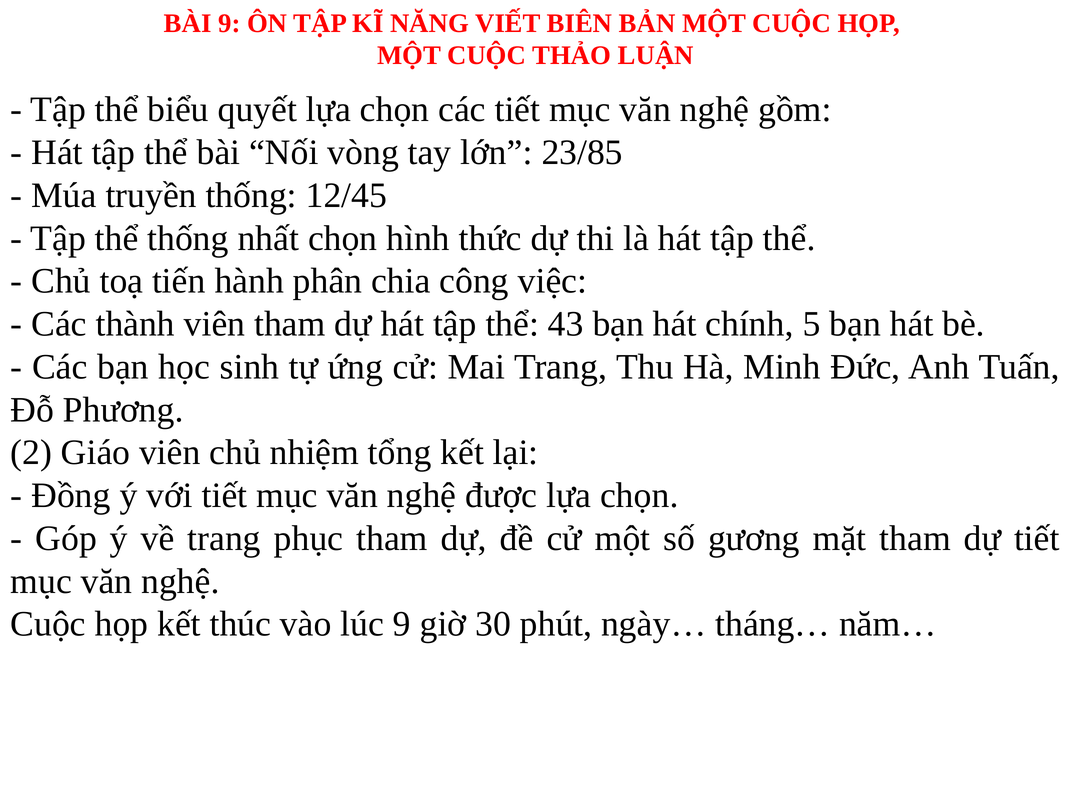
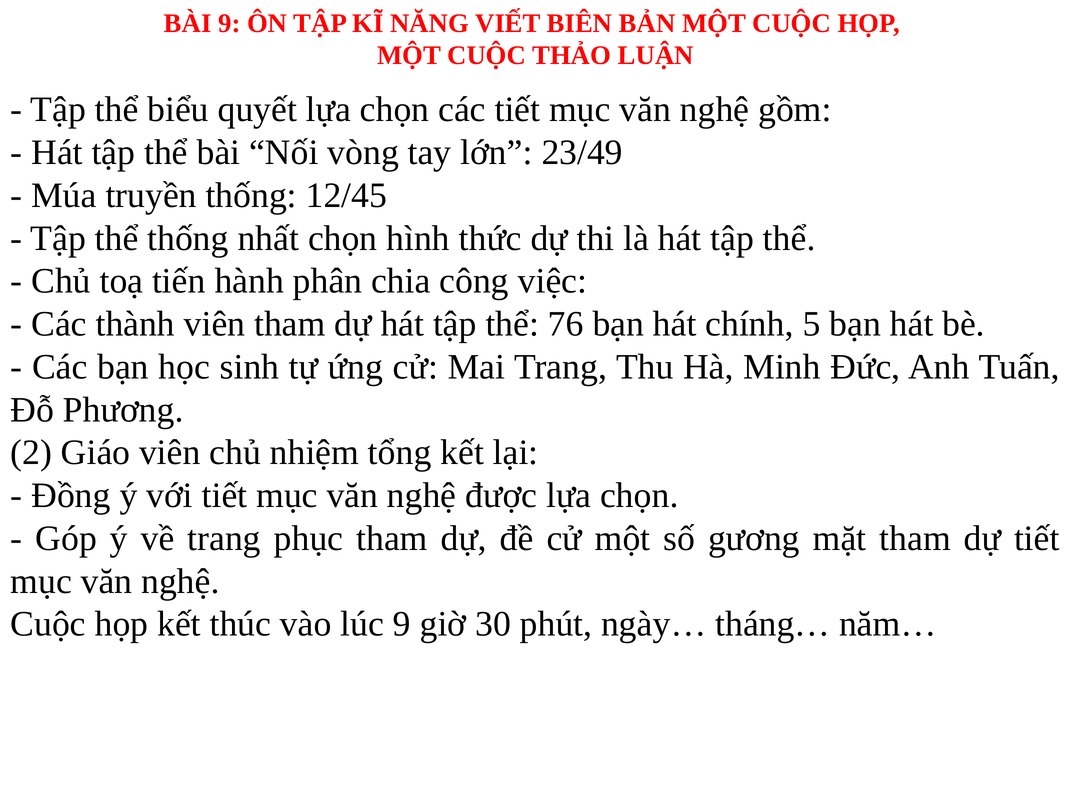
23/85: 23/85 -> 23/49 (582, 152)
43: 43 -> 76 (566, 324)
